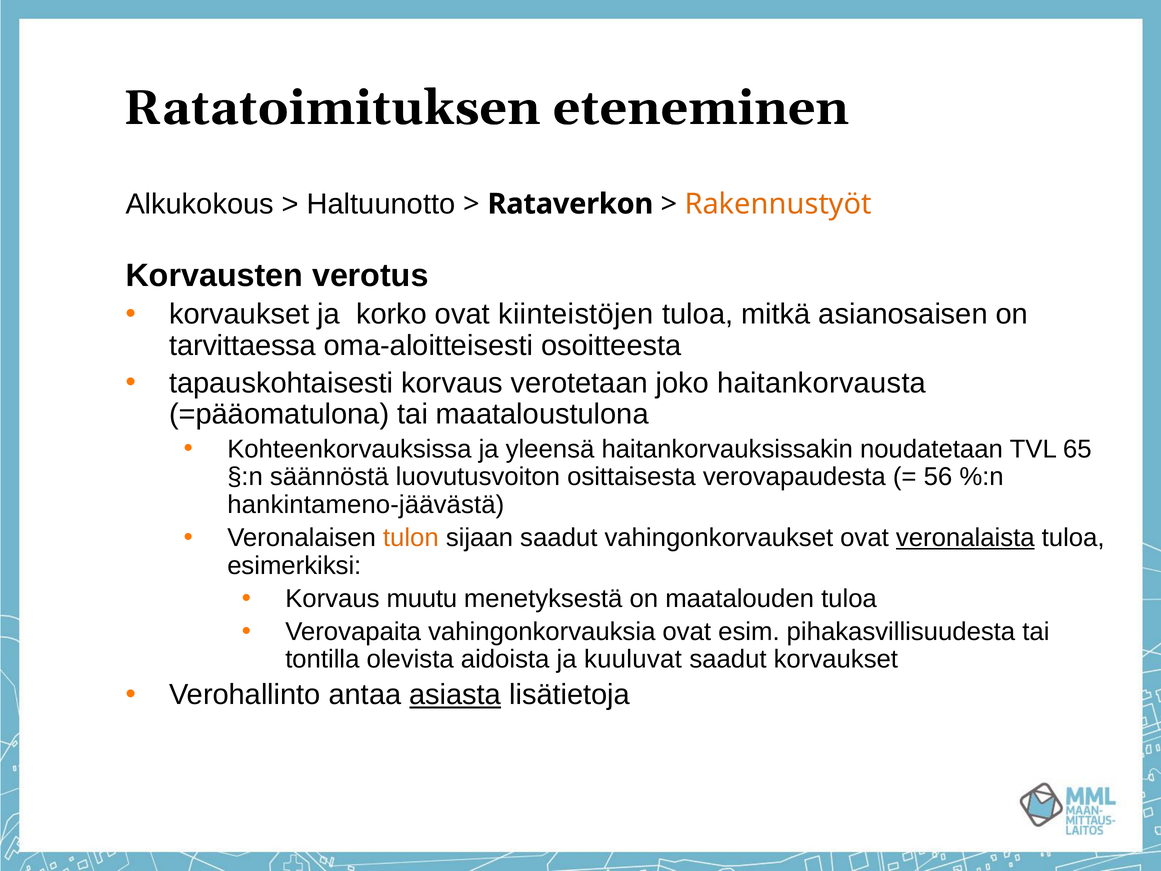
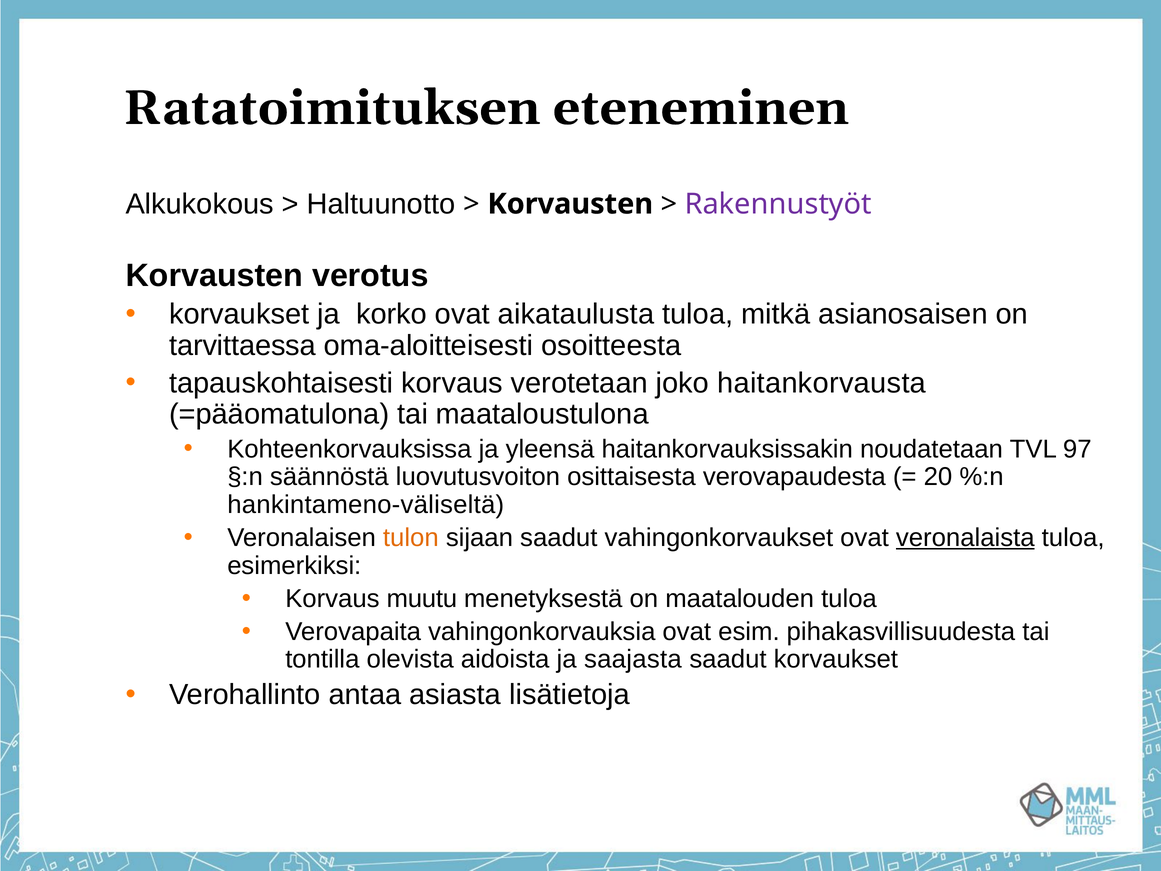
Rataverkon: Rataverkon -> Korvausten (570, 204)
Rakennustyöt colour: orange -> purple (778, 204)
kiinteistöjen: kiinteistöjen -> aikataulusta (576, 314)
65: 65 -> 97 (1077, 449)
56: 56 -> 20 (938, 477)
hankintameno-jäävästä: hankintameno-jäävästä -> hankintameno-väliseltä (366, 505)
kuuluvat: kuuluvat -> saajasta (633, 659)
asiasta underline: present -> none (455, 695)
